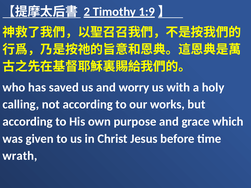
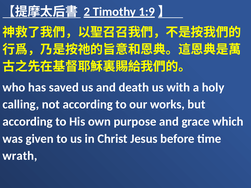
worry: worry -> death (134, 87)
